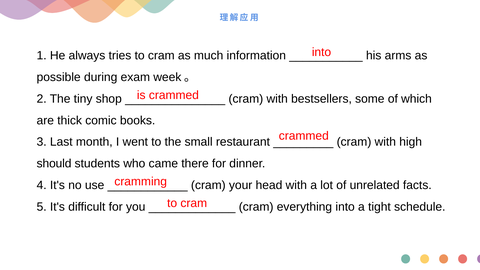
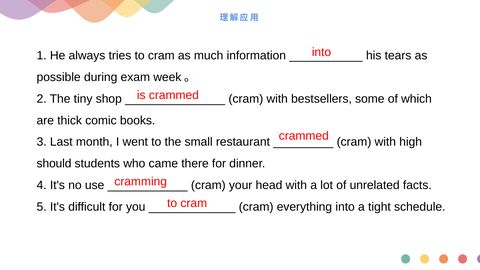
arms: arms -> tears (398, 56)
